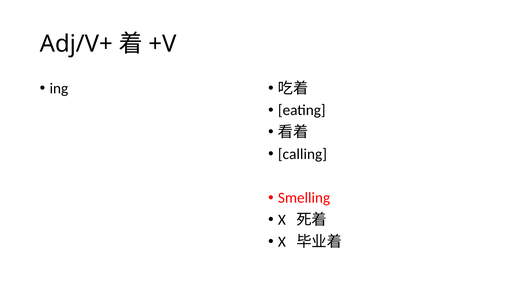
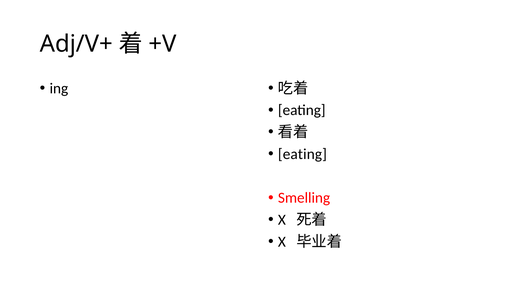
calling: calling -> eating (302, 154)
